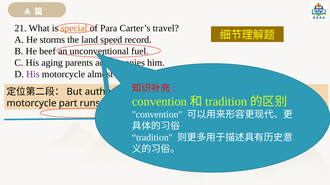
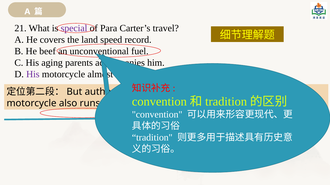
special colour: orange -> purple (74, 28)
storms: storms -> covers (52, 40)
part: part -> also (68, 104)
